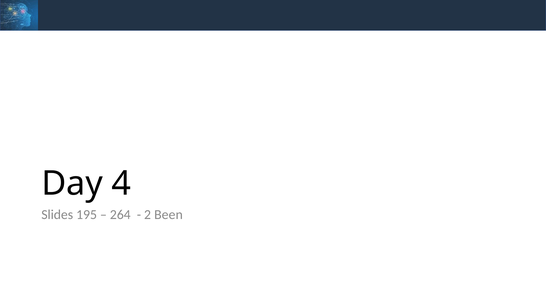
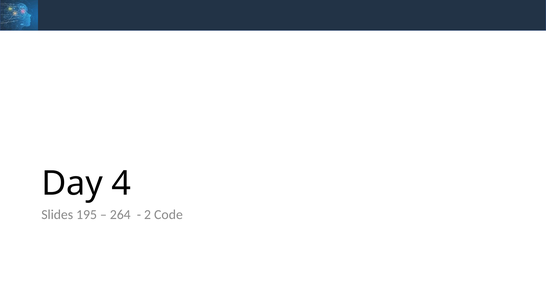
Been: Been -> Code (168, 215)
